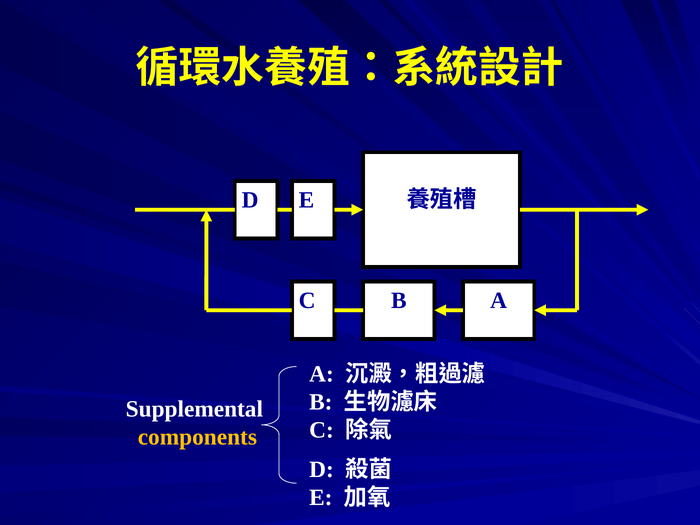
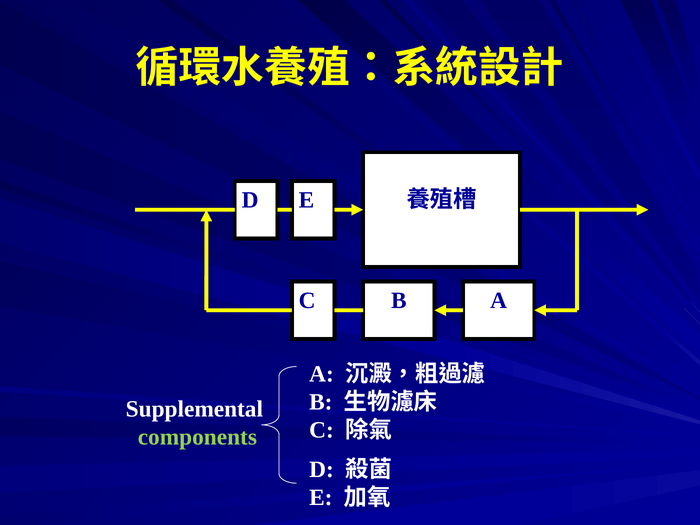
components colour: yellow -> light green (197, 437)
